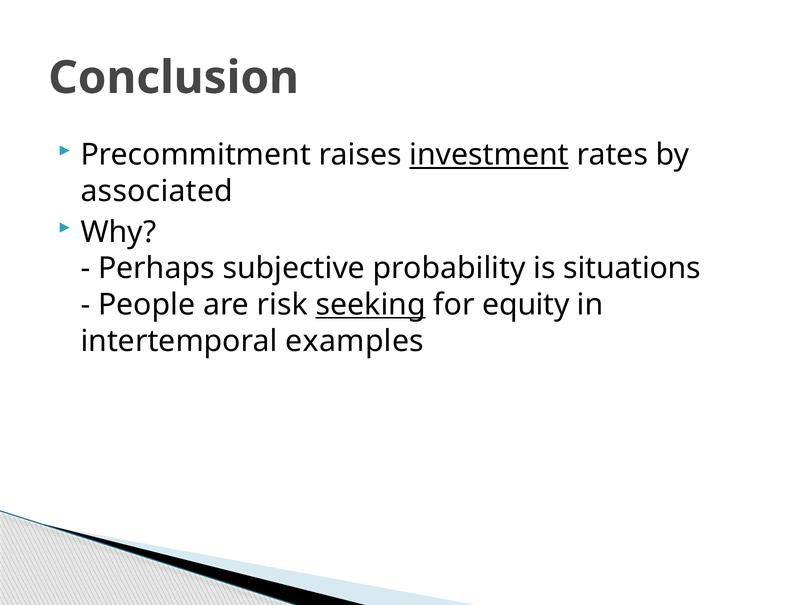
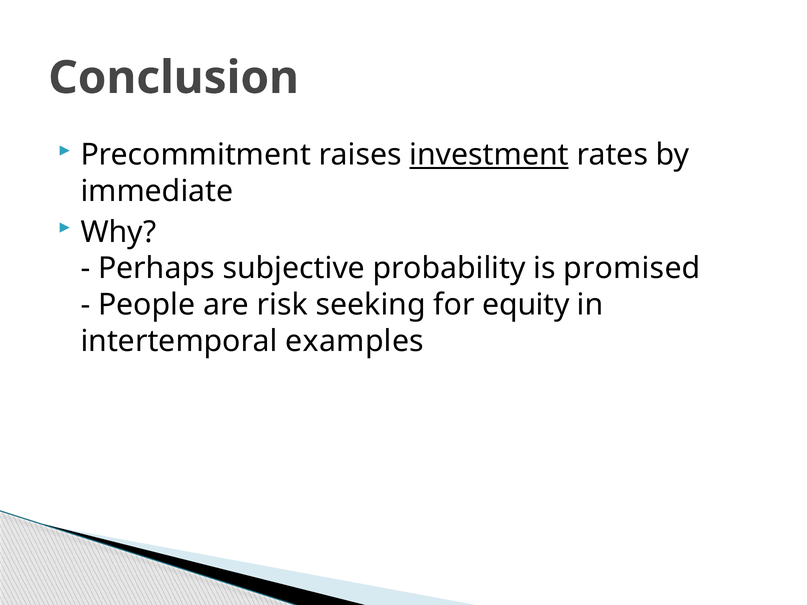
associated: associated -> immediate (157, 191)
situations: situations -> promised (632, 269)
seeking underline: present -> none (371, 305)
